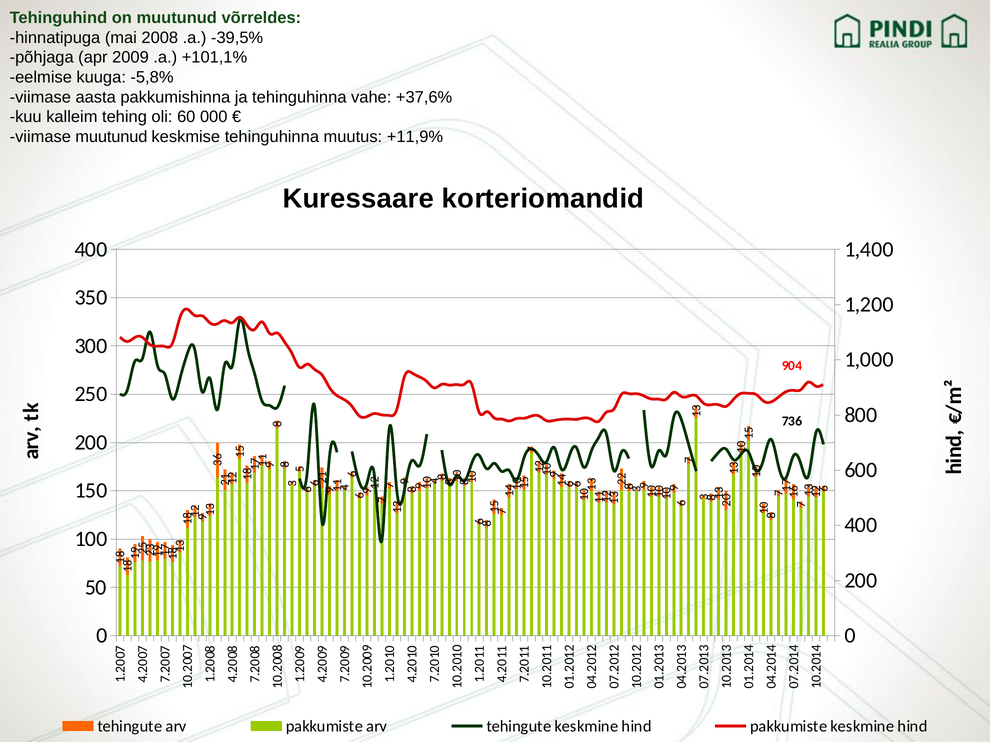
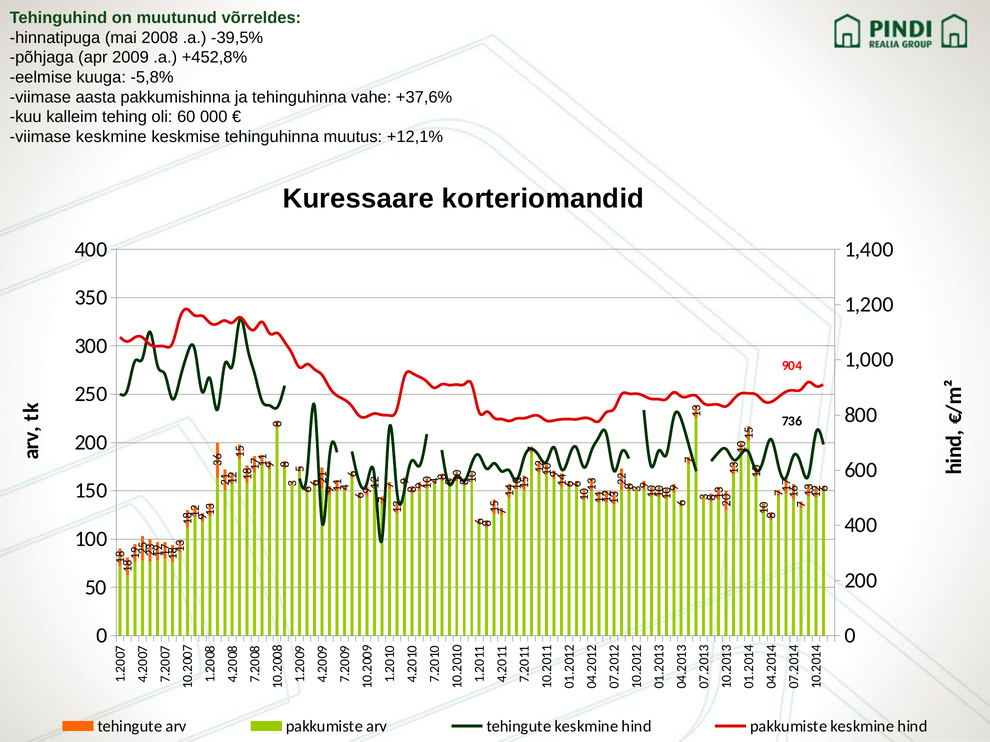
+101,1%: +101,1% -> +452,8% (214, 58)
viimase muutunud: muutunud -> keskmine (111, 137)
+11,9%: +11,9% -> +12,1% (415, 137)
